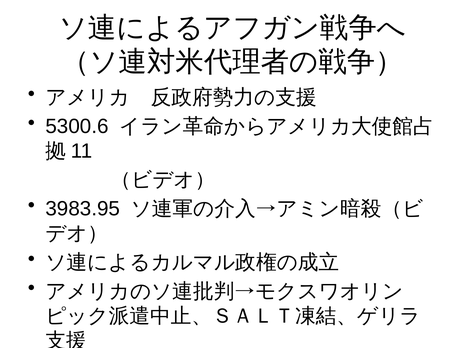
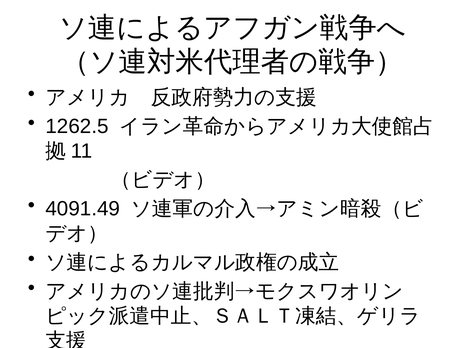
5300.6: 5300.6 -> 1262.5 (77, 126)
3983.95: 3983.95 -> 4091.49 (83, 209)
